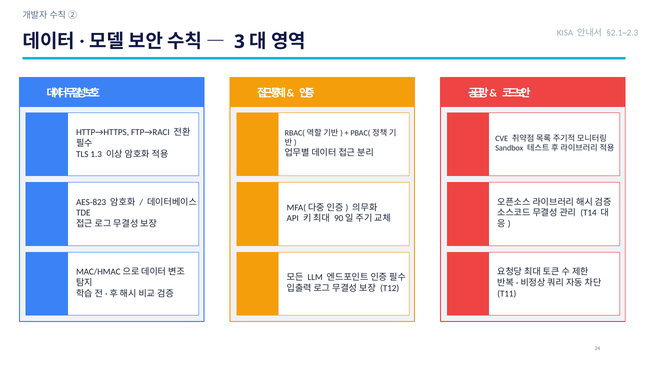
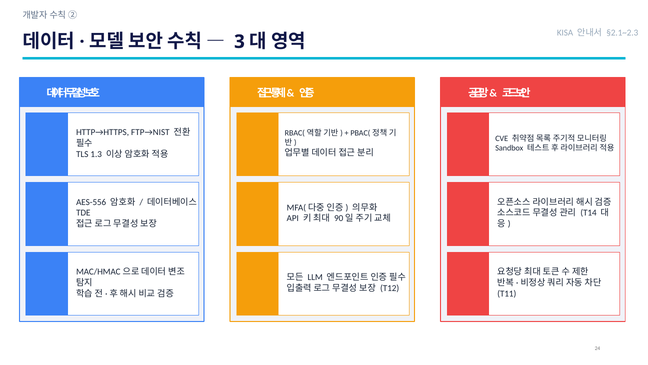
FTP→RACI: FTP→RACI -> FTP→NIST (150, 132)
AES-823: AES-823 -> AES-556 (91, 202)
